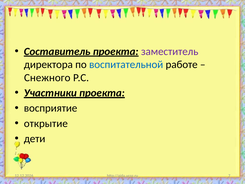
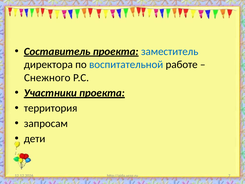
заместитель colour: purple -> blue (170, 51)
восприятие: восприятие -> территория (51, 108)
открытие: открытие -> запросам (46, 123)
